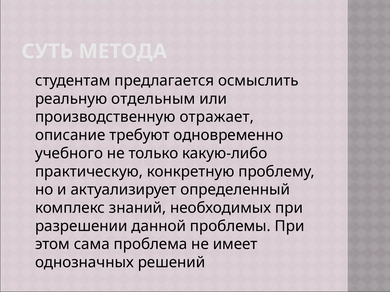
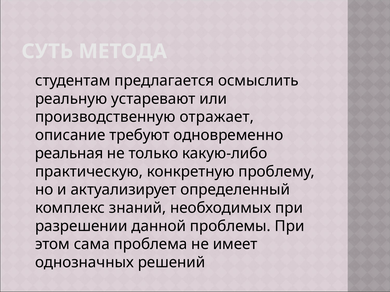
отдельным: отдельным -> устаревают (153, 99)
учебного: учебного -> реальная (69, 154)
